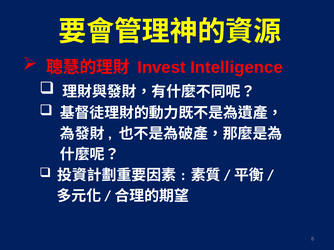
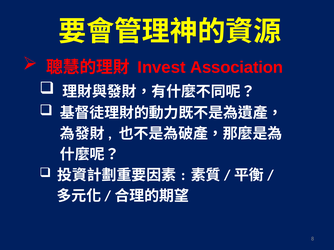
Intelligence: Intelligence -> Association (237, 68)
